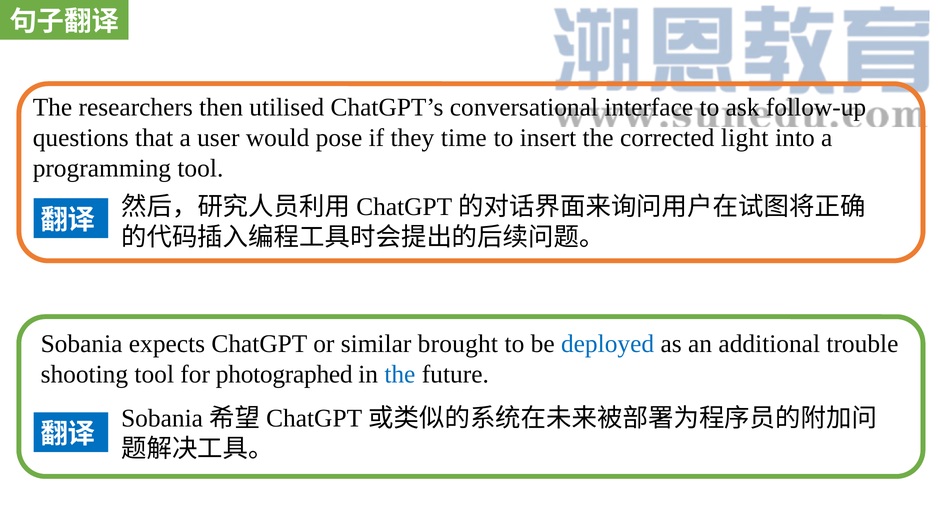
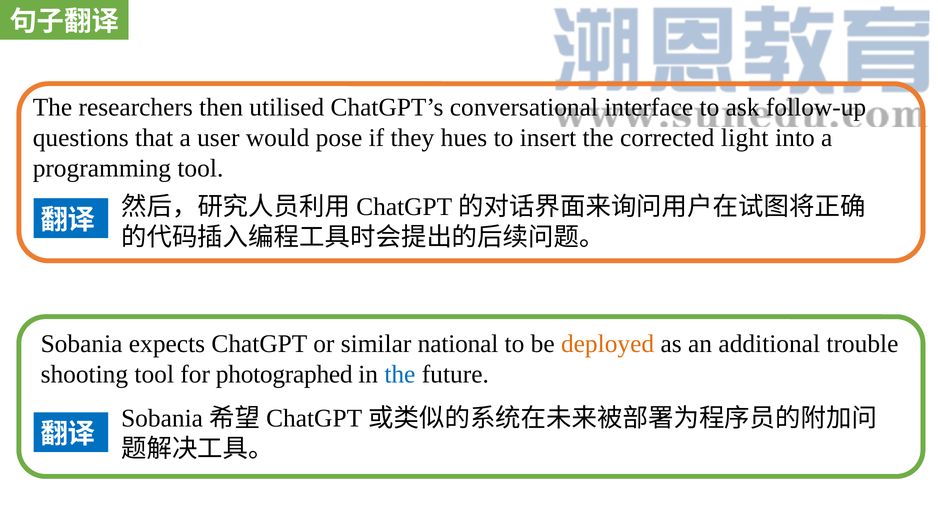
time: time -> hues (464, 138)
brought: brought -> national (458, 344)
deployed colour: blue -> orange (608, 344)
